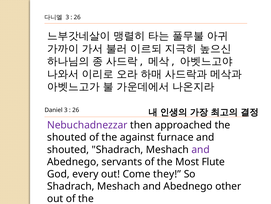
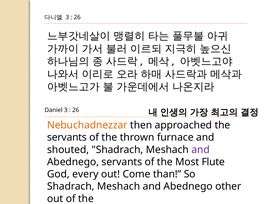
Nebuchadnezzar colour: purple -> orange (87, 125)
shouted: shouted -> servants (67, 137)
against: against -> thrown (137, 137)
they: they -> than (167, 174)
